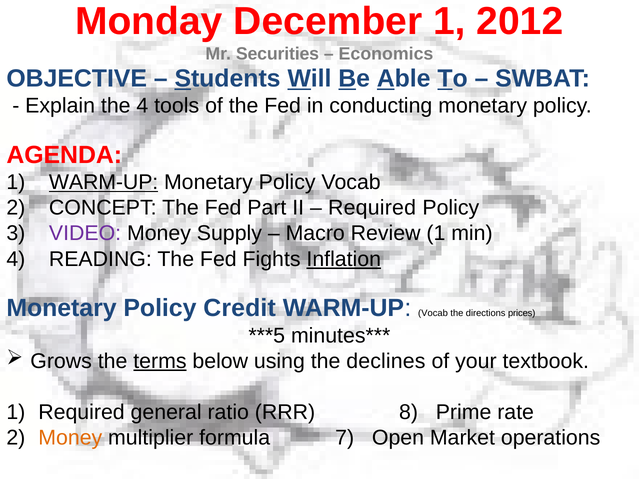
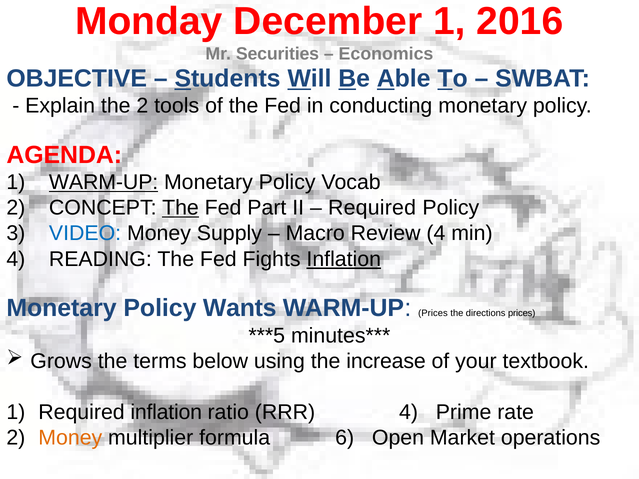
2012: 2012 -> 2016 (520, 21)
the 4: 4 -> 2 (142, 106)
The underline: none -> present (181, 208)
VIDEO colour: purple -> blue (85, 234)
Review 1: 1 -> 4 (436, 234)
Credit: Credit -> Wants (240, 308)
WARM-UP Vocab: Vocab -> Prices (433, 313)
terms underline: present -> none (160, 361)
declines: declines -> increase (386, 361)
Required general: general -> inflation (166, 412)
RRR 8: 8 -> 4 (409, 412)
7: 7 -> 6 (345, 438)
